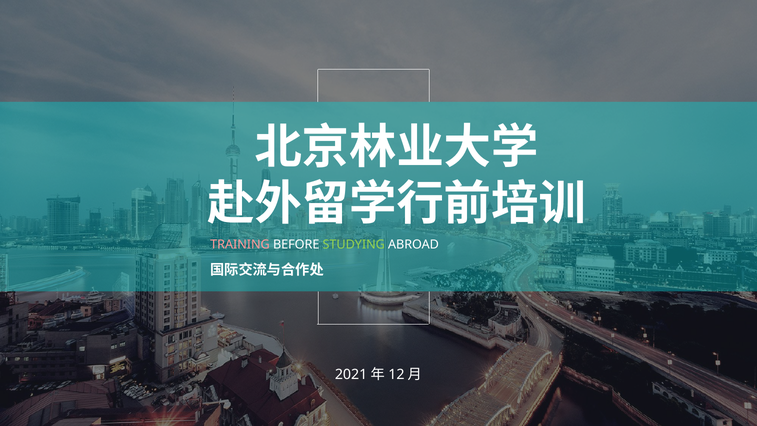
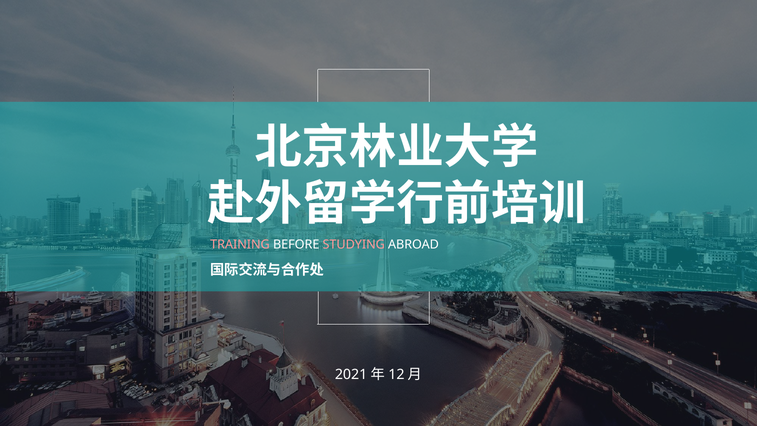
STUDYING colour: light green -> pink (354, 245)
